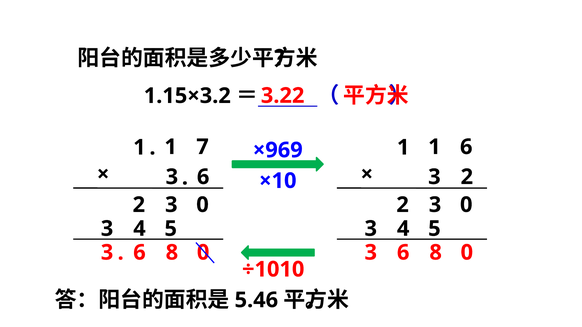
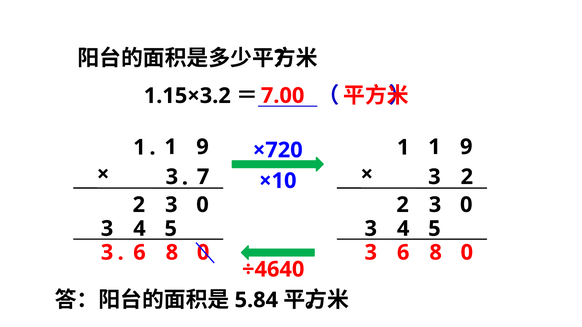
3.22: 3.22 -> 7.00 (283, 96)
7: 7 -> 9 (203, 147)
6: 6 -> 9 (466, 147)
×969: ×969 -> ×720 (278, 150)
3 6: 6 -> 7 (203, 177)
÷1010: ÷1010 -> ÷4640 (273, 270)
5.46: 5.46 -> 5.84 (256, 300)
